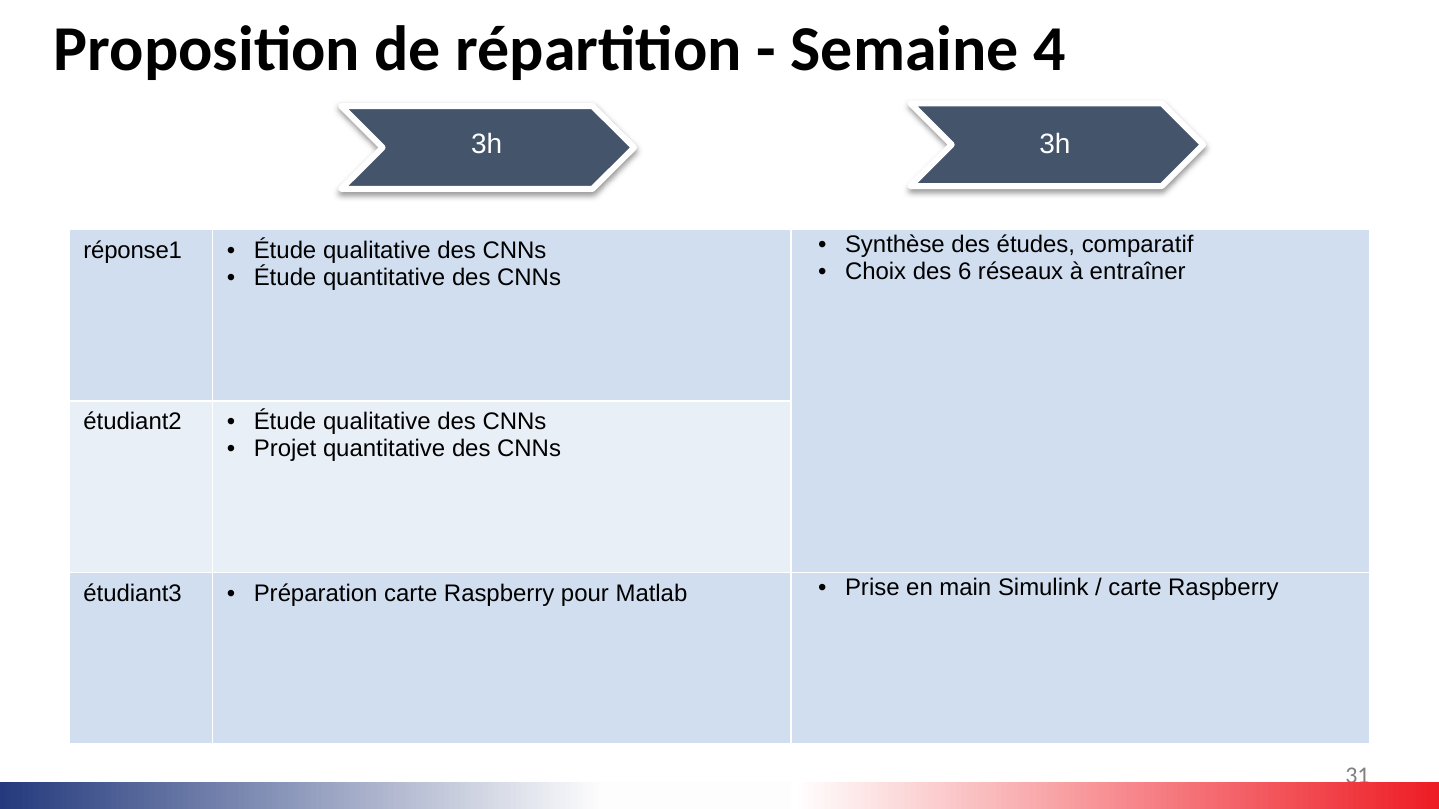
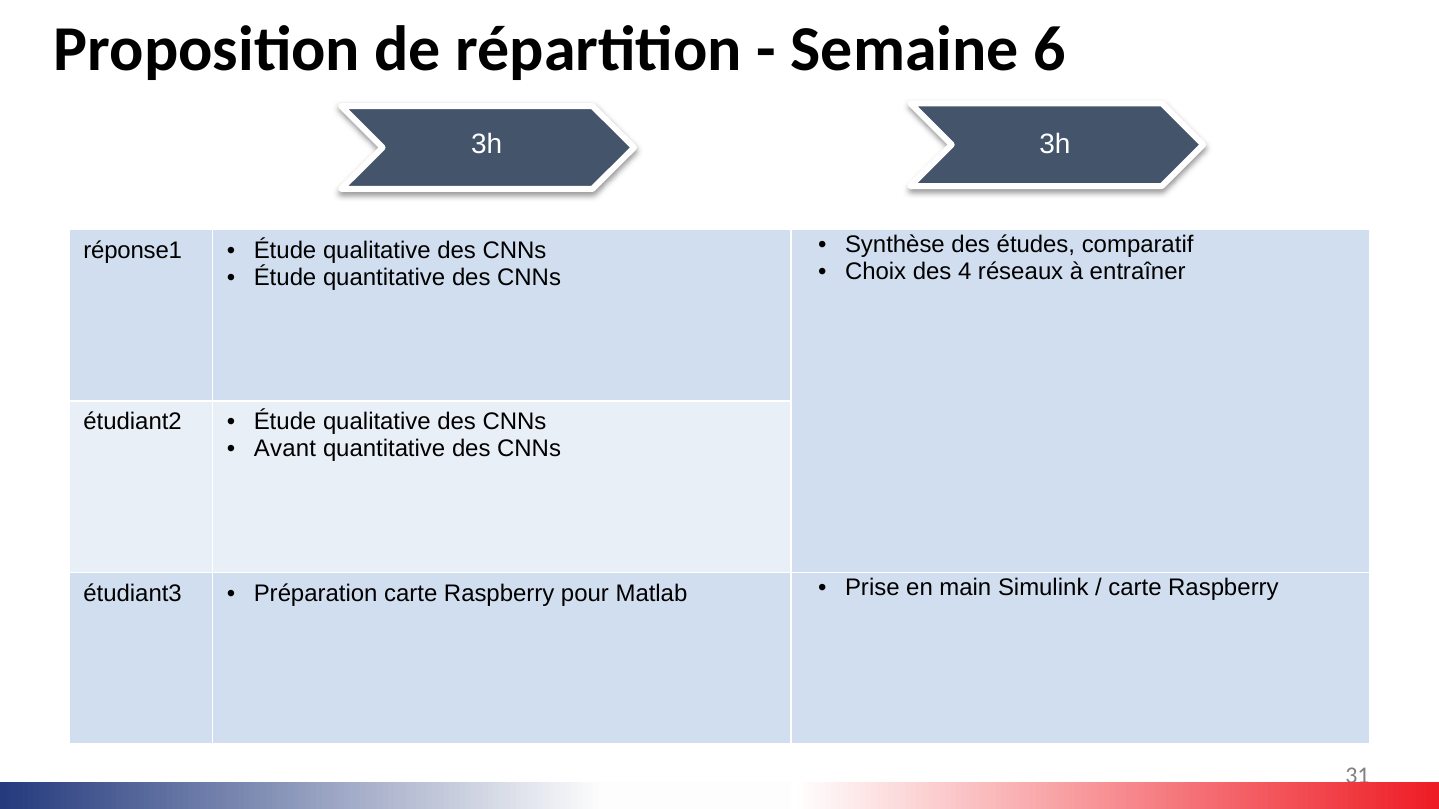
4: 4 -> 6 (1050, 49)
6: 6 -> 4 (965, 272)
Projet: Projet -> Avant (285, 449)
